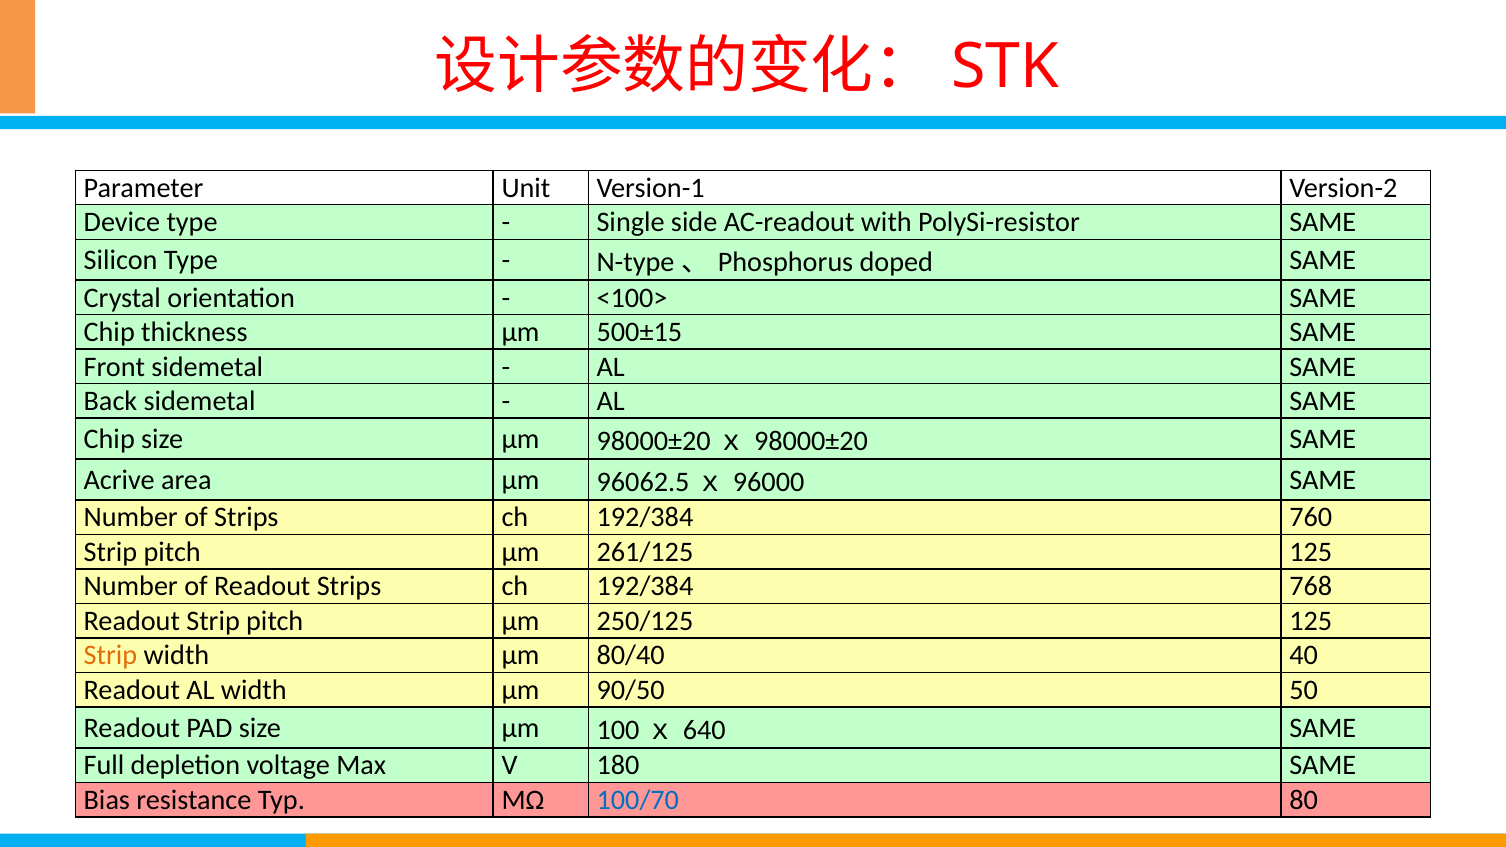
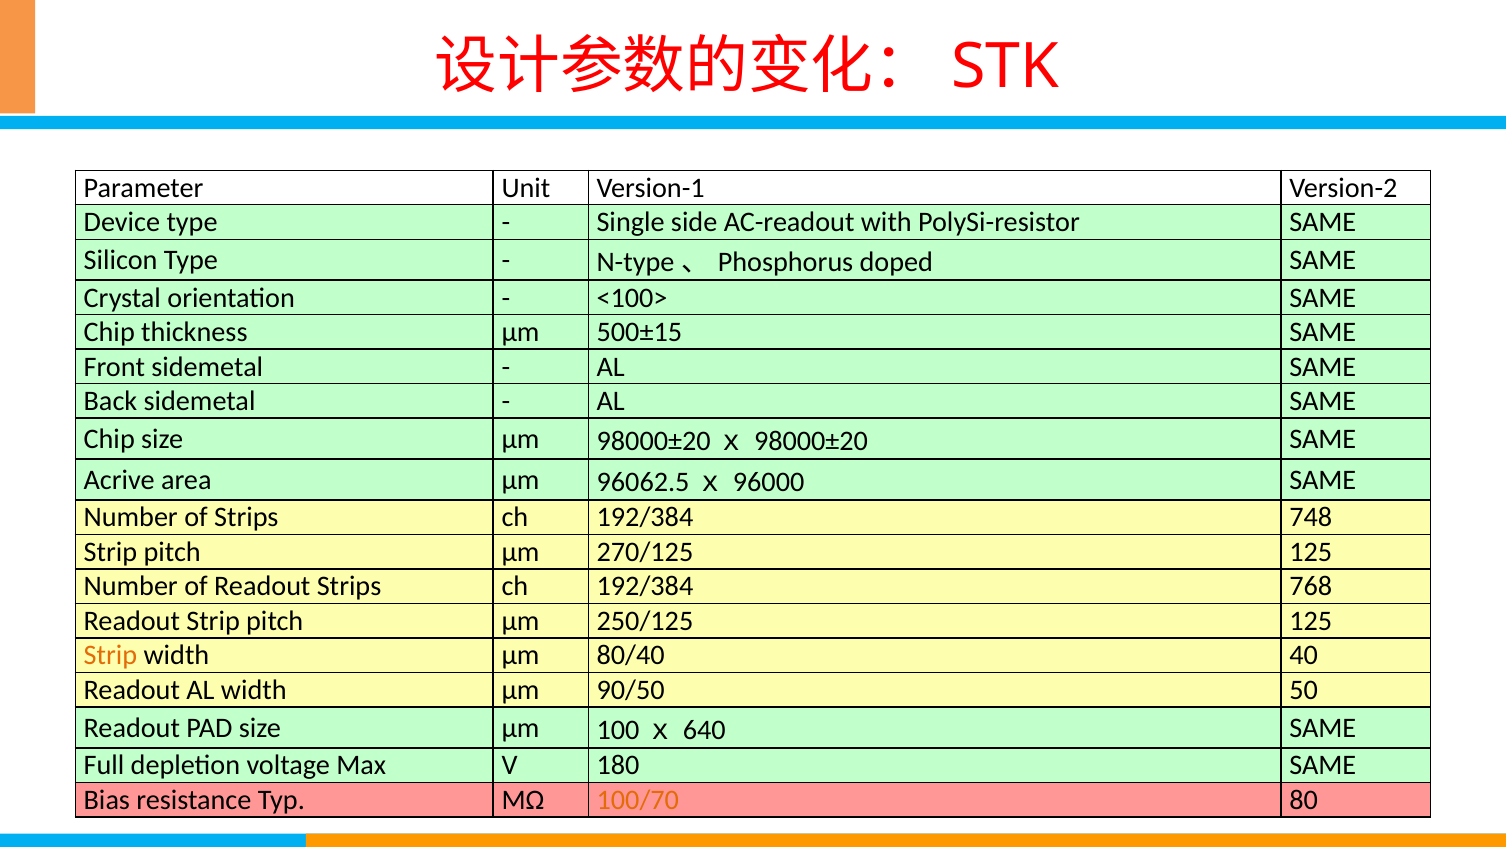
760: 760 -> 748 (1311, 518)
261/125: 261/125 -> 270/125 (645, 552)
100/70 colour: blue -> orange (638, 800)
